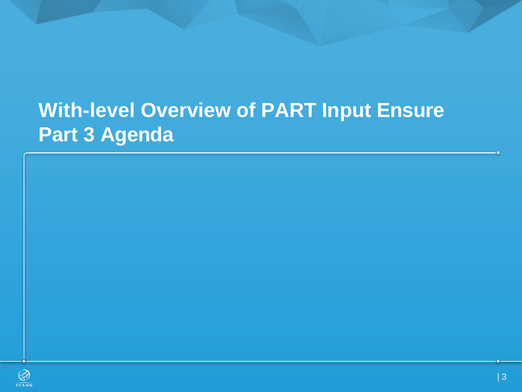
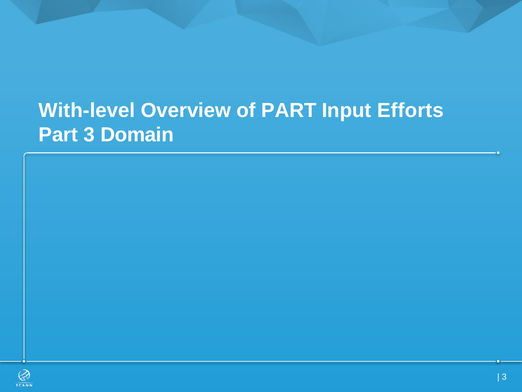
Ensure: Ensure -> Efforts (410, 110)
Agenda: Agenda -> Domain (137, 135)
